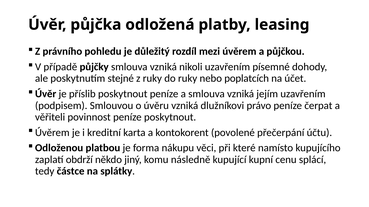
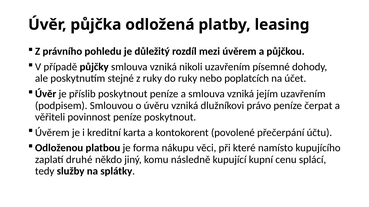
obdrží: obdrží -> druhé (79, 160)
částce: částce -> služby (71, 172)
